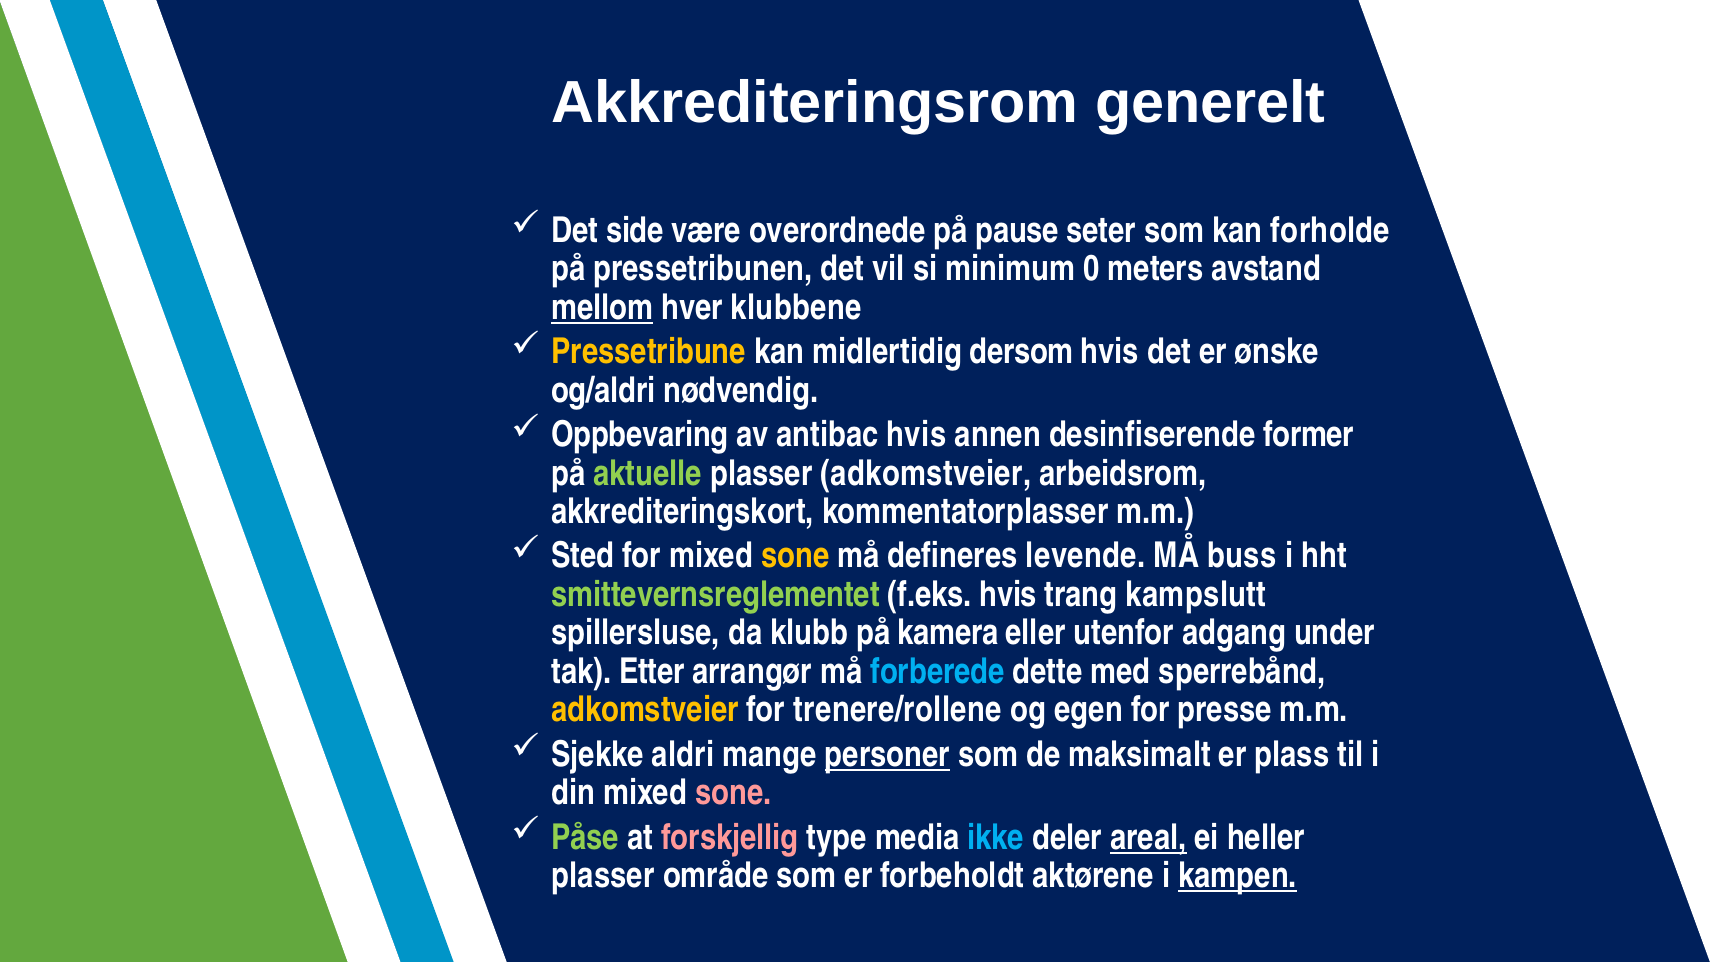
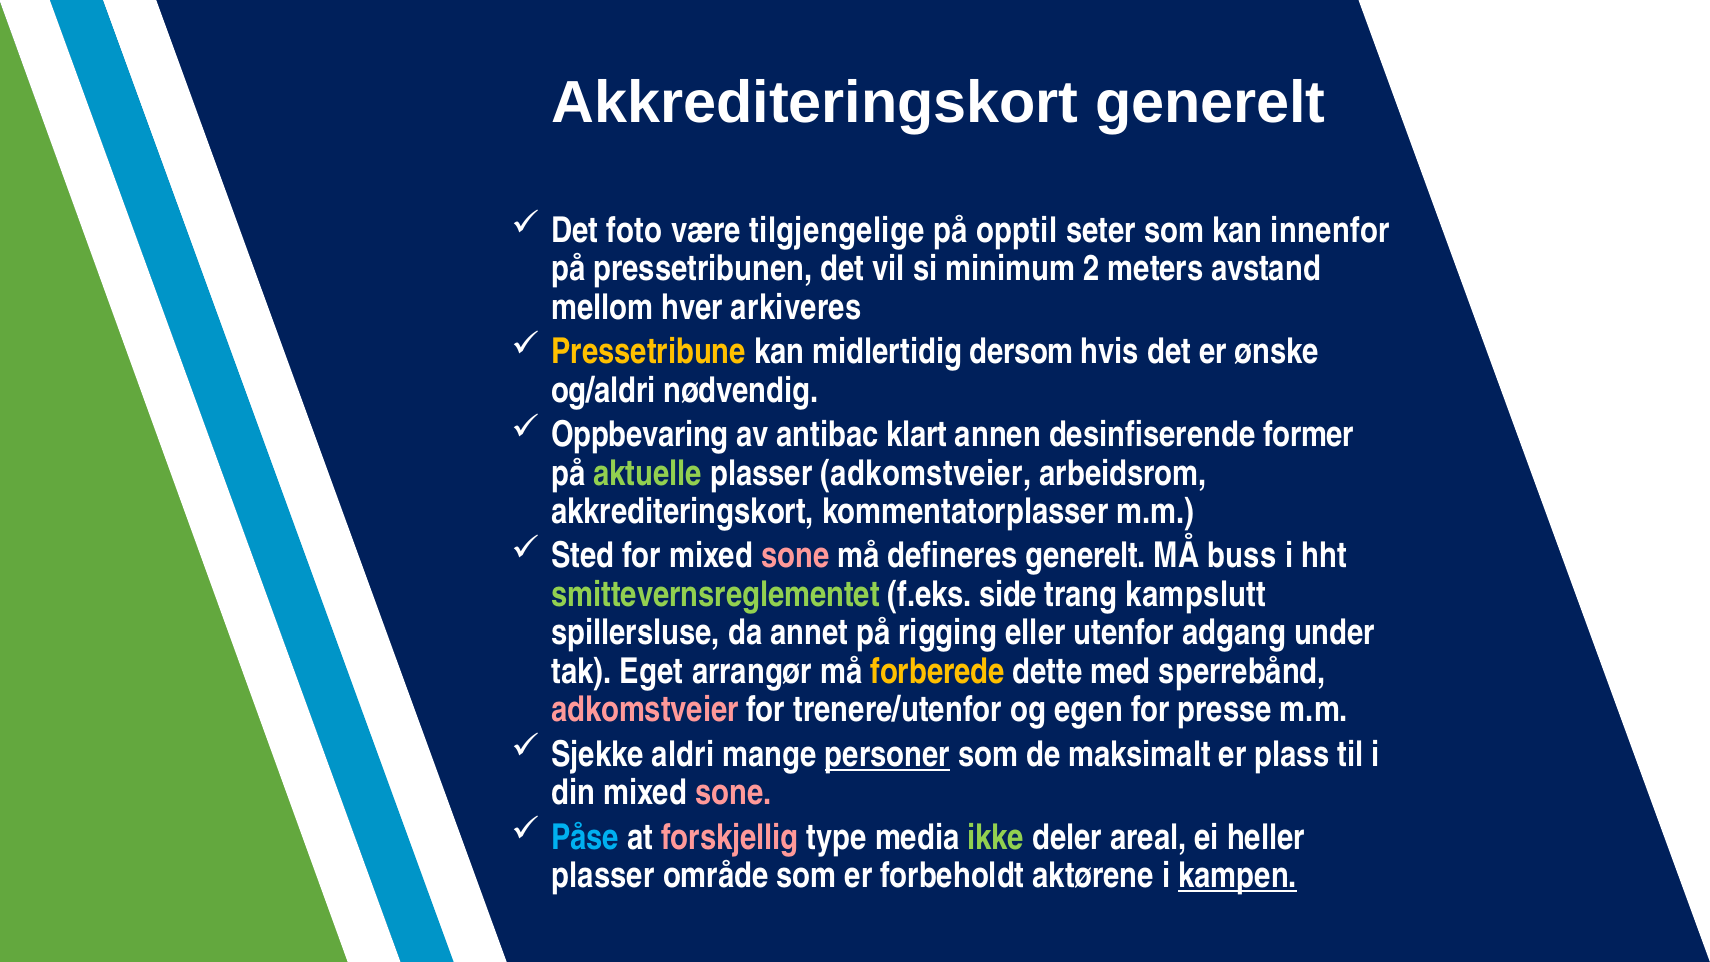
Akkrediteringsrom: Akkrediteringsrom -> Akkrediteringskort (815, 103)
side: side -> foto (635, 231)
overordnede: overordnede -> tilgjengelige (837, 231)
pause: pause -> opptil (1017, 231)
forholde: forholde -> innenfor (1330, 231)
0: 0 -> 2 (1092, 269)
mellom underline: present -> none (602, 308)
klubbene: klubbene -> arkiveres (796, 308)
antibac hvis: hvis -> klart (917, 435)
sone colour: yellow -> pink (795, 556)
defineres levende: levende -> generelt (1086, 556)
f.eks hvis: hvis -> side (1008, 595)
klubb: klubb -> annet (809, 633)
kamera: kamera -> rigging (948, 633)
Etter: Etter -> Eget (652, 671)
forberede colour: light blue -> yellow (938, 671)
adkomstveier colour: yellow -> pink (645, 710)
trenere/rollene: trenere/rollene -> trenere/utenfor (898, 710)
Påse colour: light green -> light blue (585, 837)
ikke colour: light blue -> light green (996, 837)
areal underline: present -> none (1148, 837)
